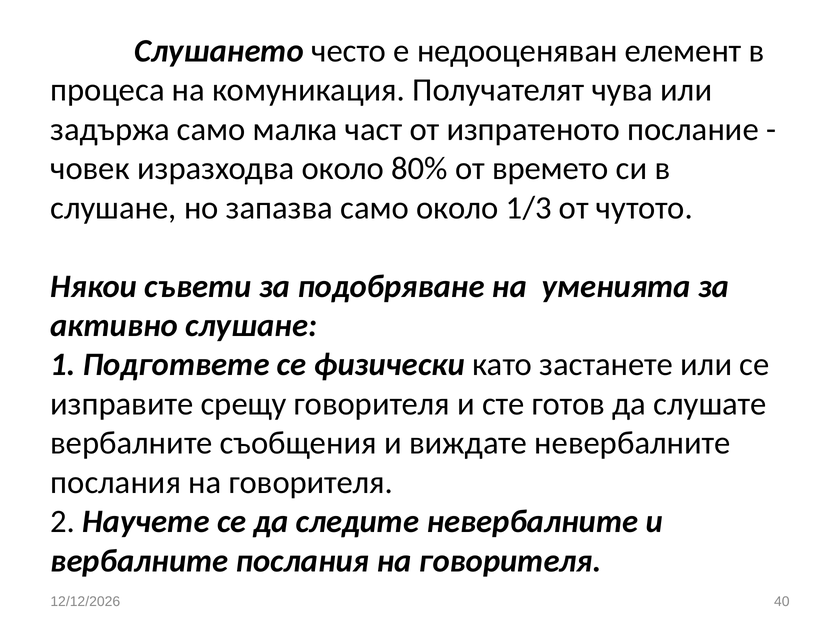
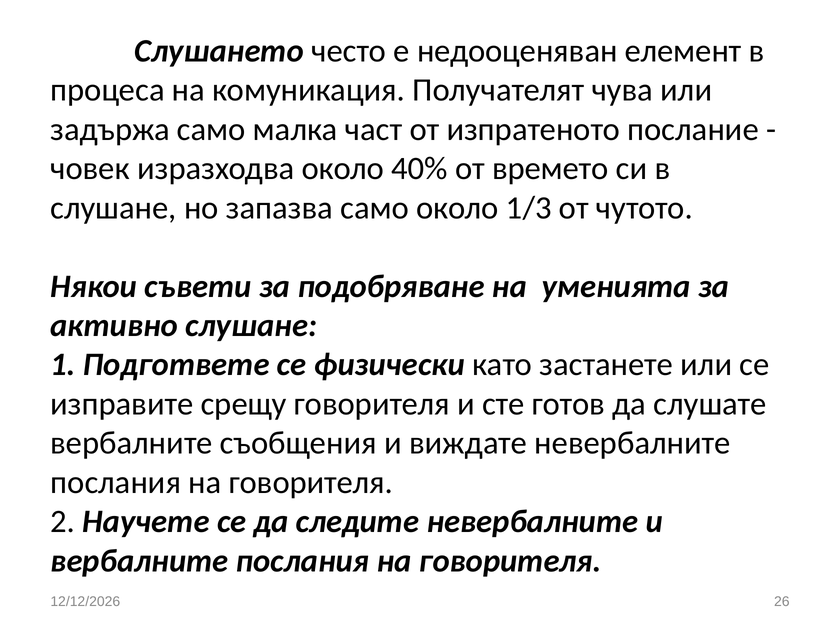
80%: 80% -> 40% (420, 169)
40: 40 -> 26 (782, 602)
